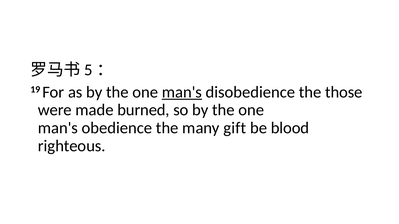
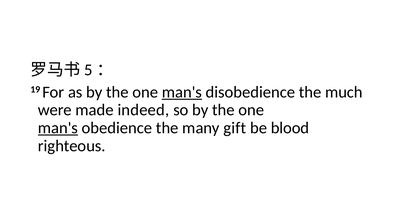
those: those -> much (344, 92)
burned: burned -> indeed (143, 110)
man's underline: none -> present (58, 128)
